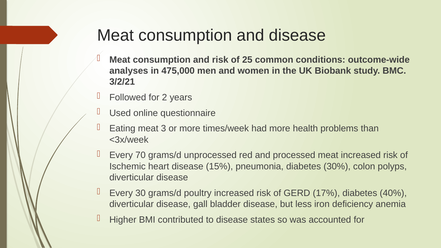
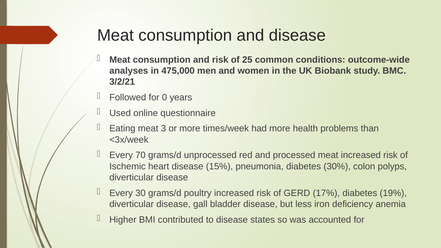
2: 2 -> 0 (165, 97)
40%: 40% -> 19% (393, 193)
